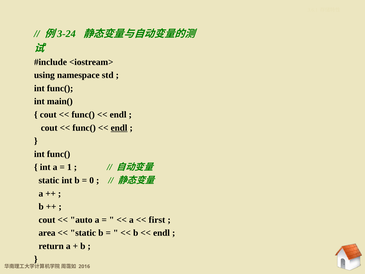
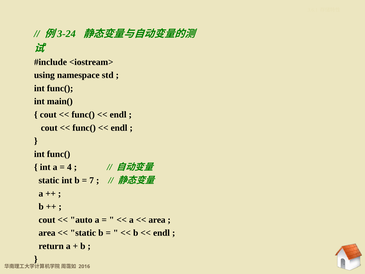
endl underline: present -> none (119, 128)
1: 1 -> 4 (69, 167)
0: 0 -> 7 (92, 180)
first: first -> area (157, 220)
